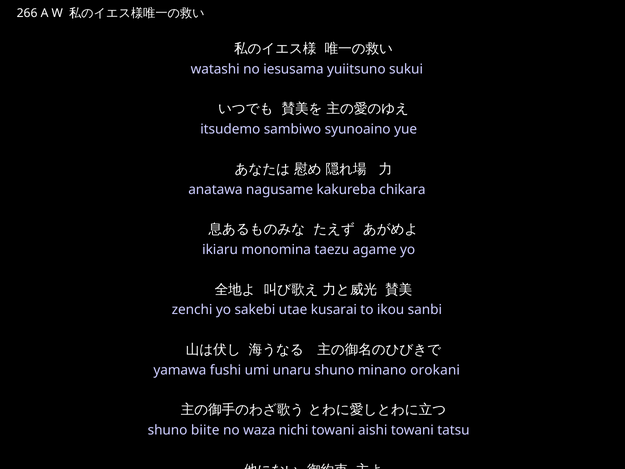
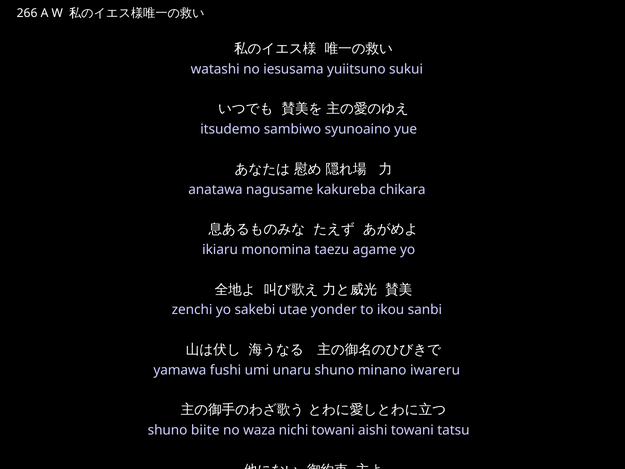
kusarai: kusarai -> yonder (334, 310)
orokani: orokani -> iwareru (435, 370)
